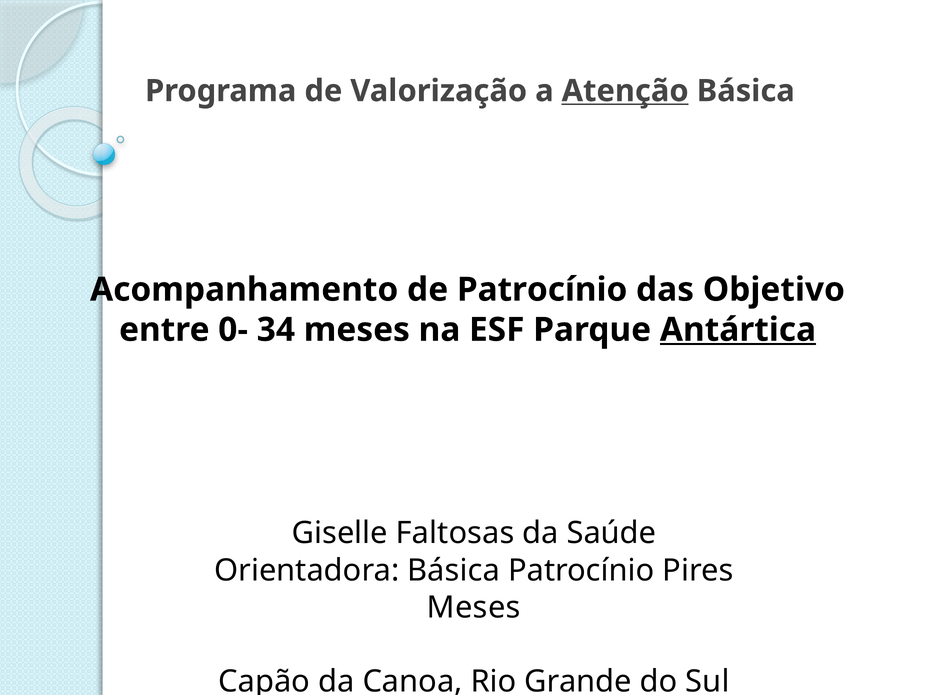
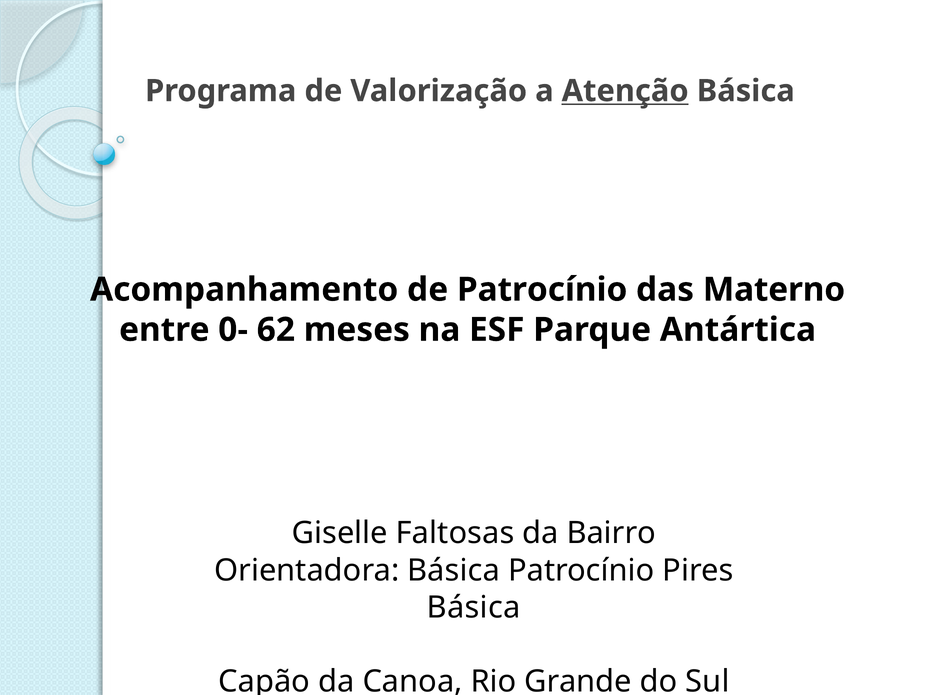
Objetivo: Objetivo -> Materno (774, 289)
34: 34 -> 62 (276, 330)
Antártica underline: present -> none (738, 330)
Saúde: Saúde -> Bairro (611, 533)
Meses: Meses -> Básica (474, 607)
